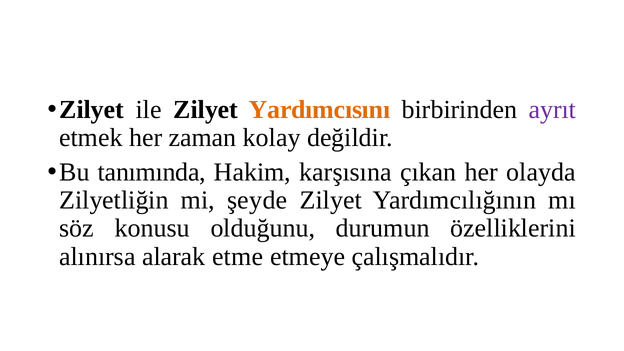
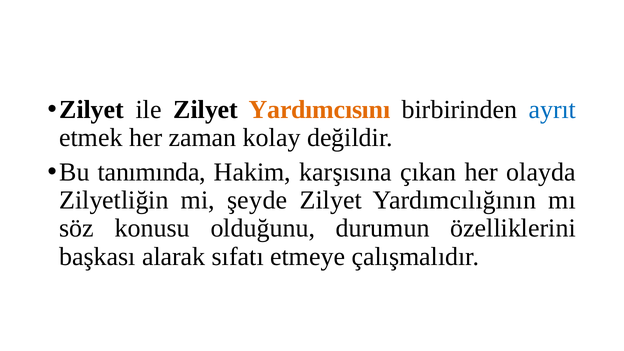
ayrıt colour: purple -> blue (552, 110)
alınırsa: alınırsa -> başkası (97, 256)
etme: etme -> sıfatı (238, 256)
